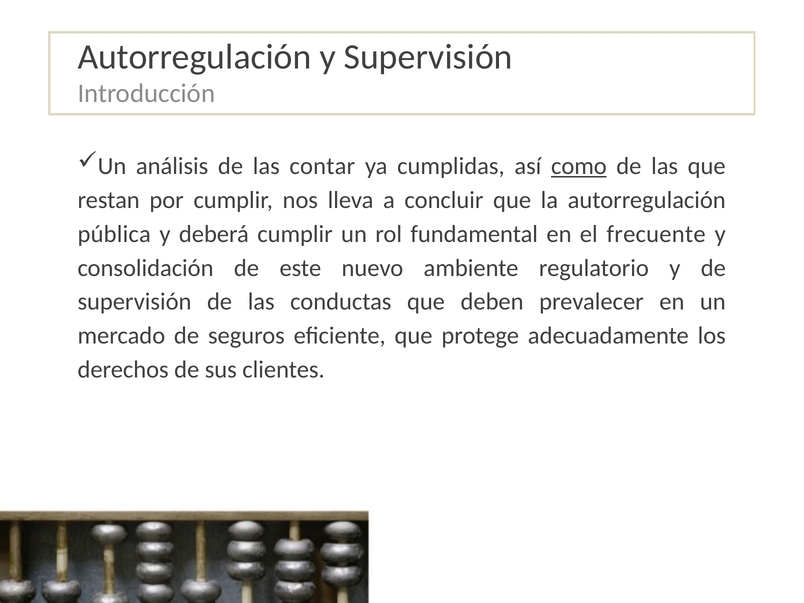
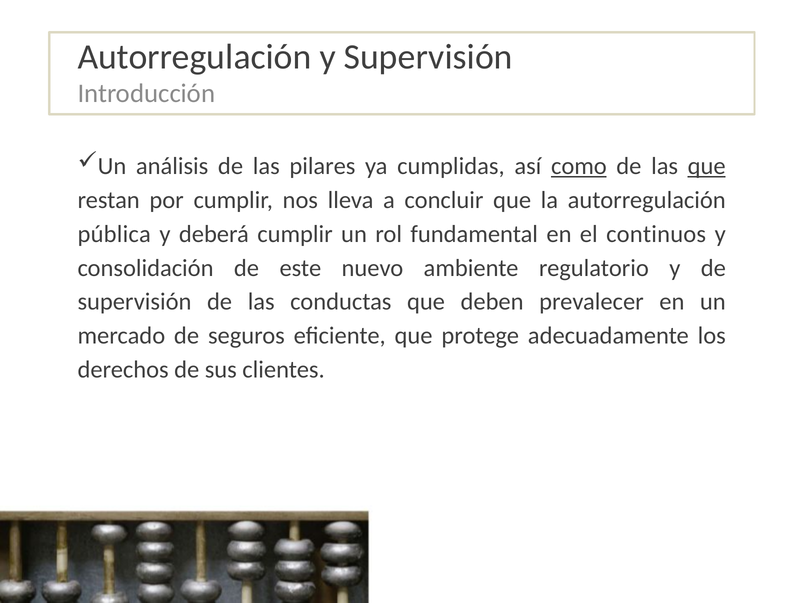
contar: contar -> pilares (322, 166)
que underline: none -> present (707, 166)
frecuente: frecuente -> continuos (656, 234)
